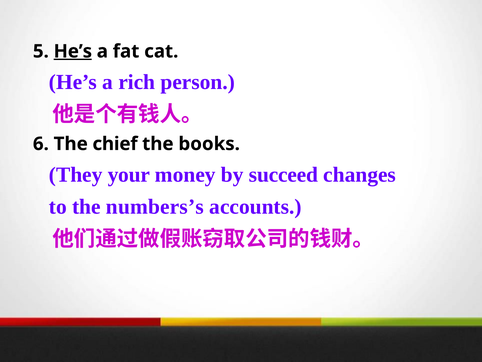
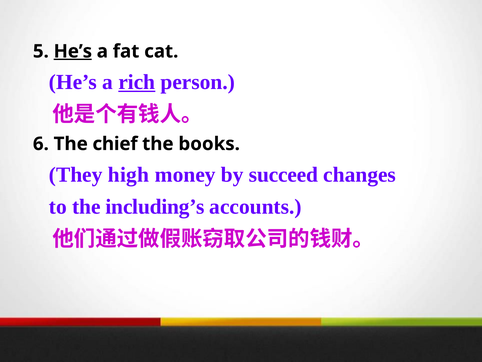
rich underline: none -> present (137, 82)
your: your -> high (129, 174)
numbers’s: numbers’s -> including’s (155, 207)
